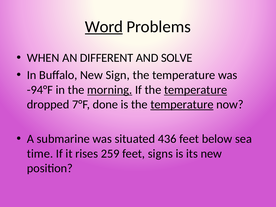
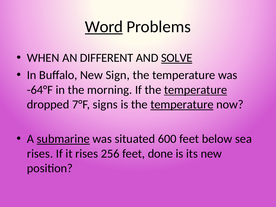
SOLVE underline: none -> present (177, 58)
-94°F: -94°F -> -64°F (40, 90)
morning underline: present -> none (110, 90)
done: done -> signs (105, 105)
submarine underline: none -> present (63, 139)
436: 436 -> 600 (167, 139)
time: time -> rises (40, 154)
259: 259 -> 256 (110, 154)
signs: signs -> done (160, 154)
